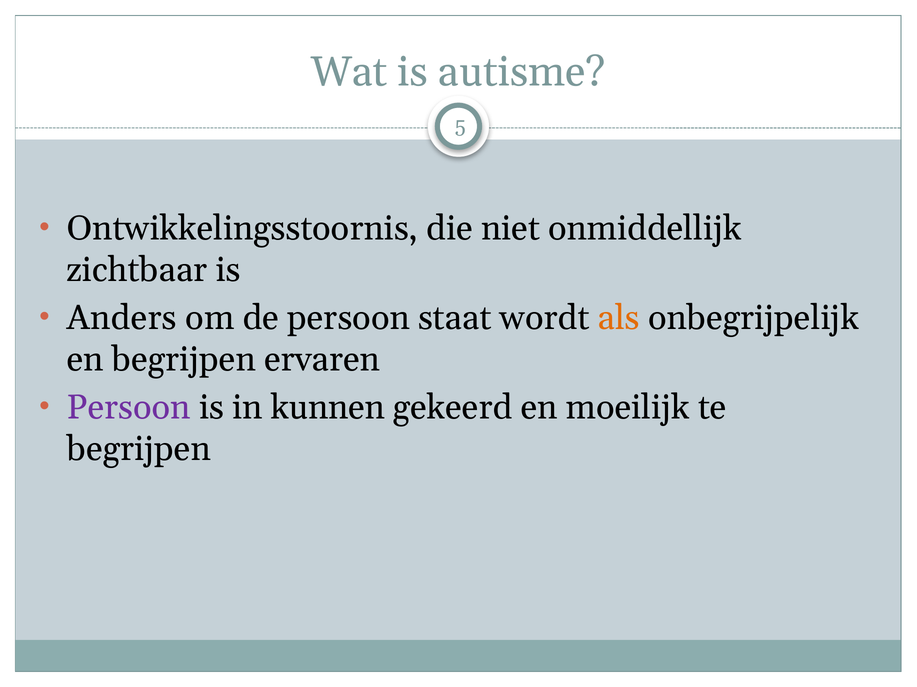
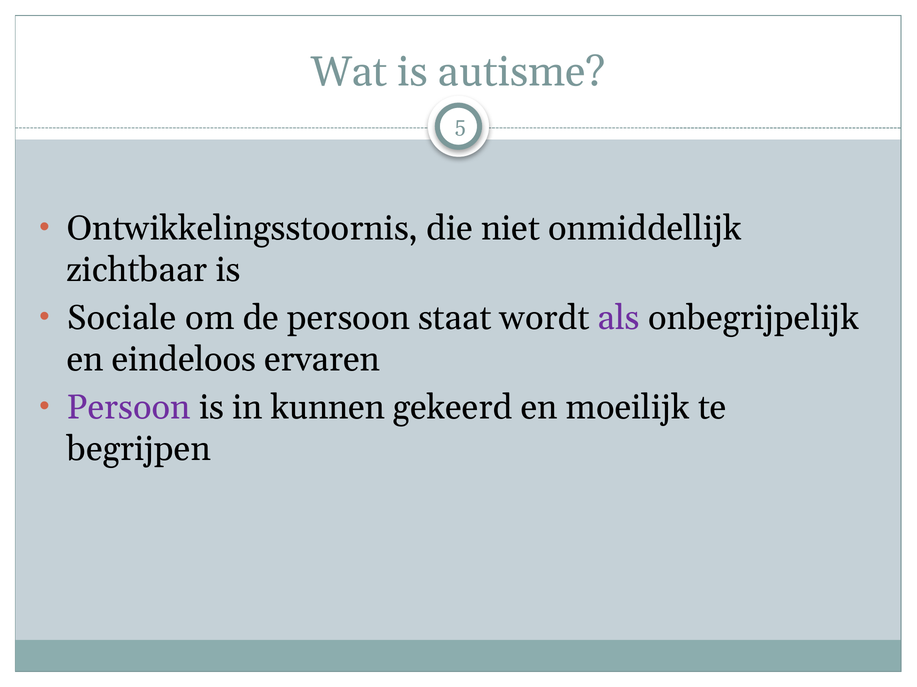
Anders: Anders -> Sociale (122, 318)
als colour: orange -> purple (619, 318)
en begrijpen: begrijpen -> eindeloos (184, 360)
